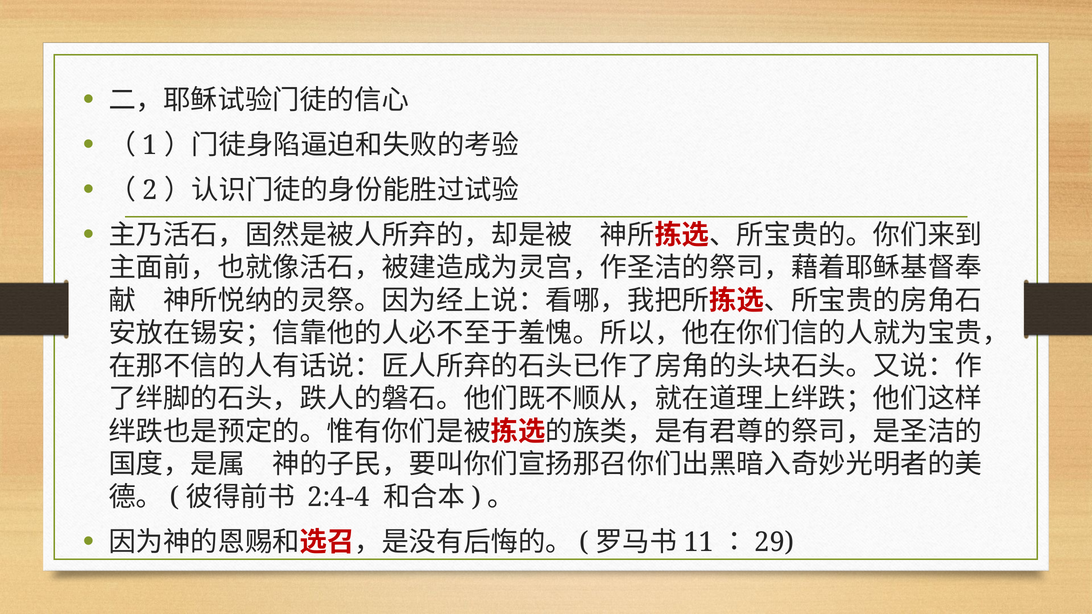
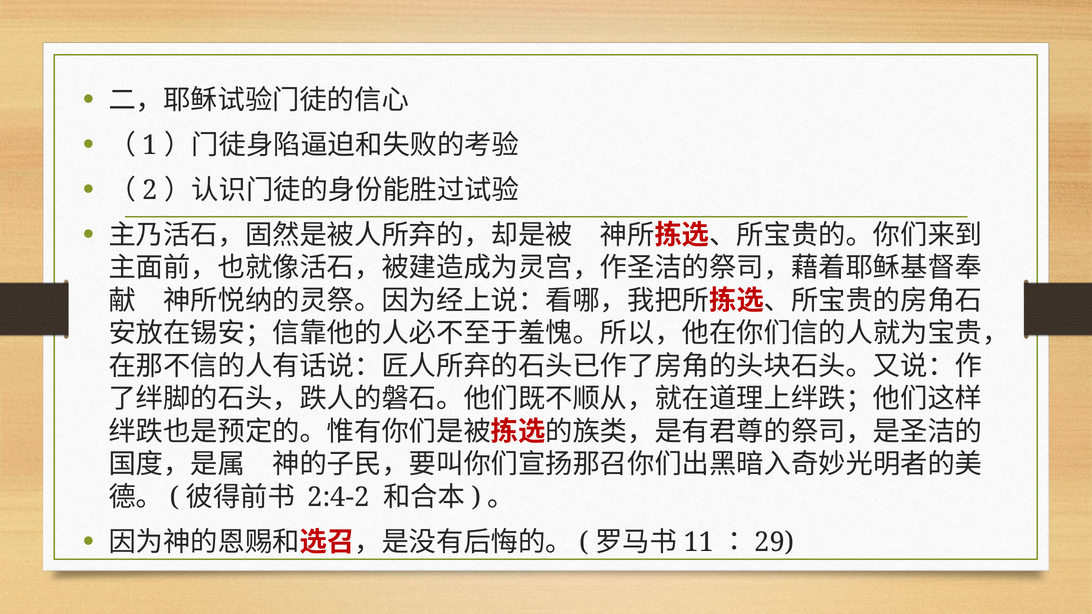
2:4-4: 2:4-4 -> 2:4-2 (338, 497)
